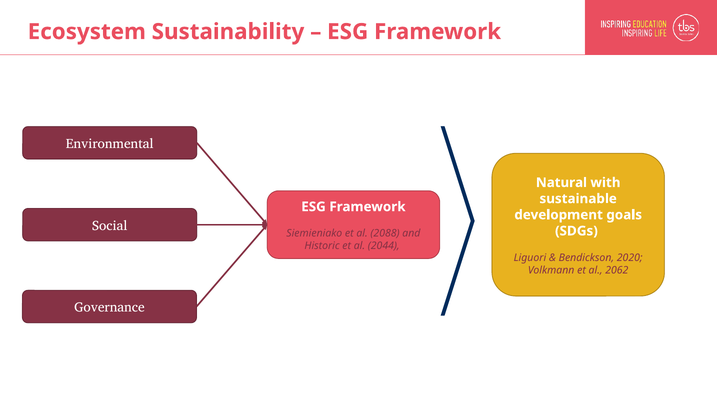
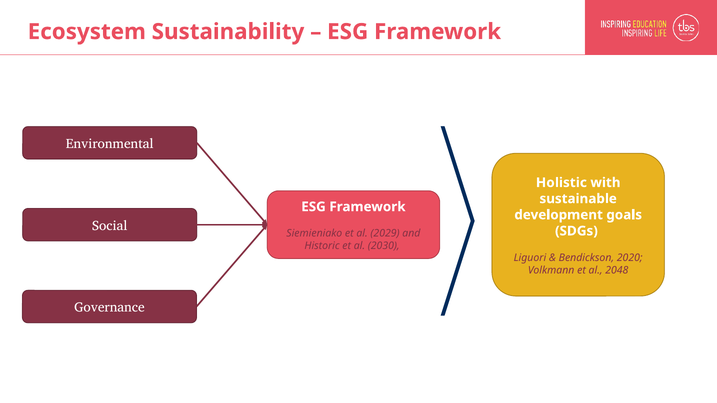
Natural: Natural -> Holistic (561, 183)
2088: 2088 -> 2029 (385, 234)
2044: 2044 -> 2030 (384, 246)
2062: 2062 -> 2048 (617, 270)
